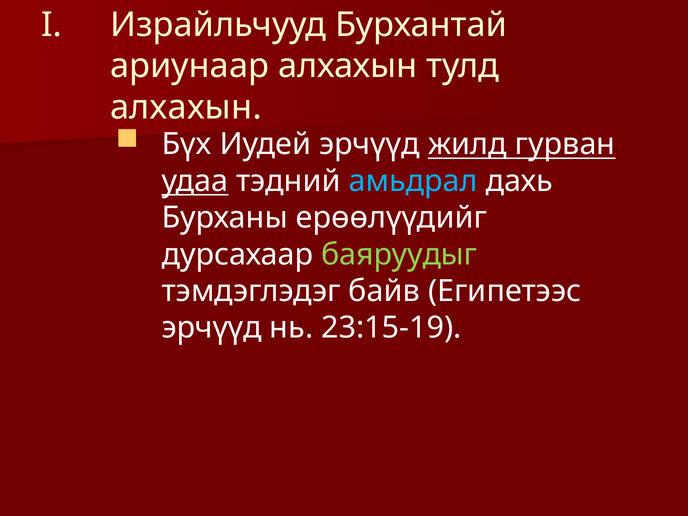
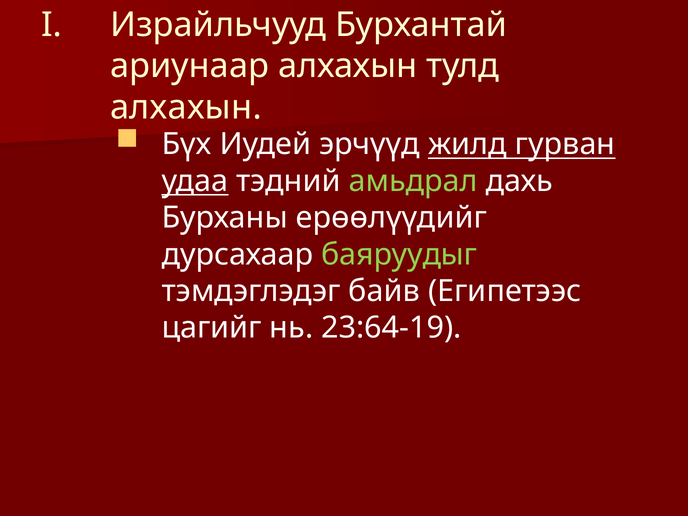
амьдрал colour: light blue -> light green (413, 181)
эрчүүд: эрчүүд -> цагийг (212, 328)
23:15-19: 23:15-19 -> 23:64-19 (391, 328)
